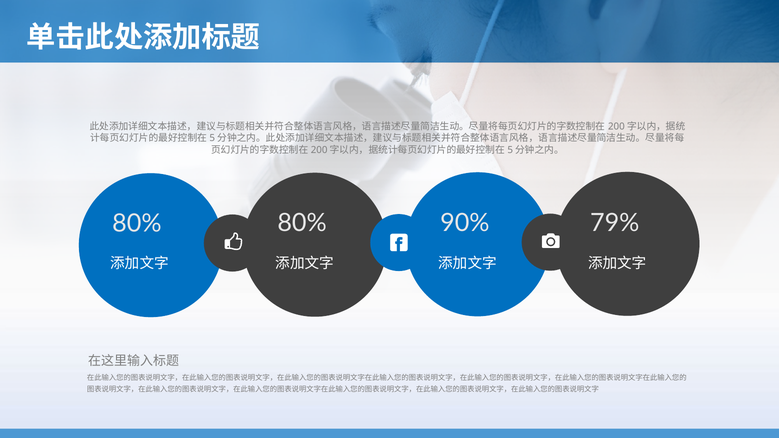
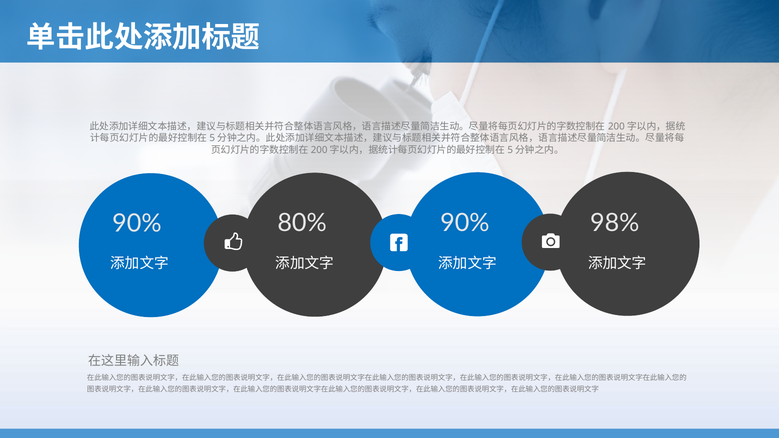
79%: 79% -> 98% (615, 223)
80%: 80% -> 90% (137, 223)
